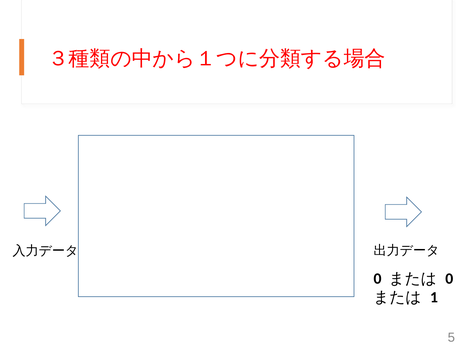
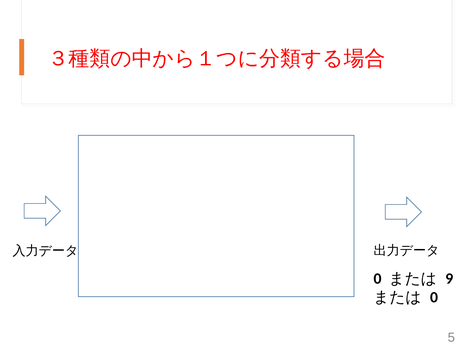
0: 0 -> 9 (449, 278)
1: 1 -> 0 (434, 297)
